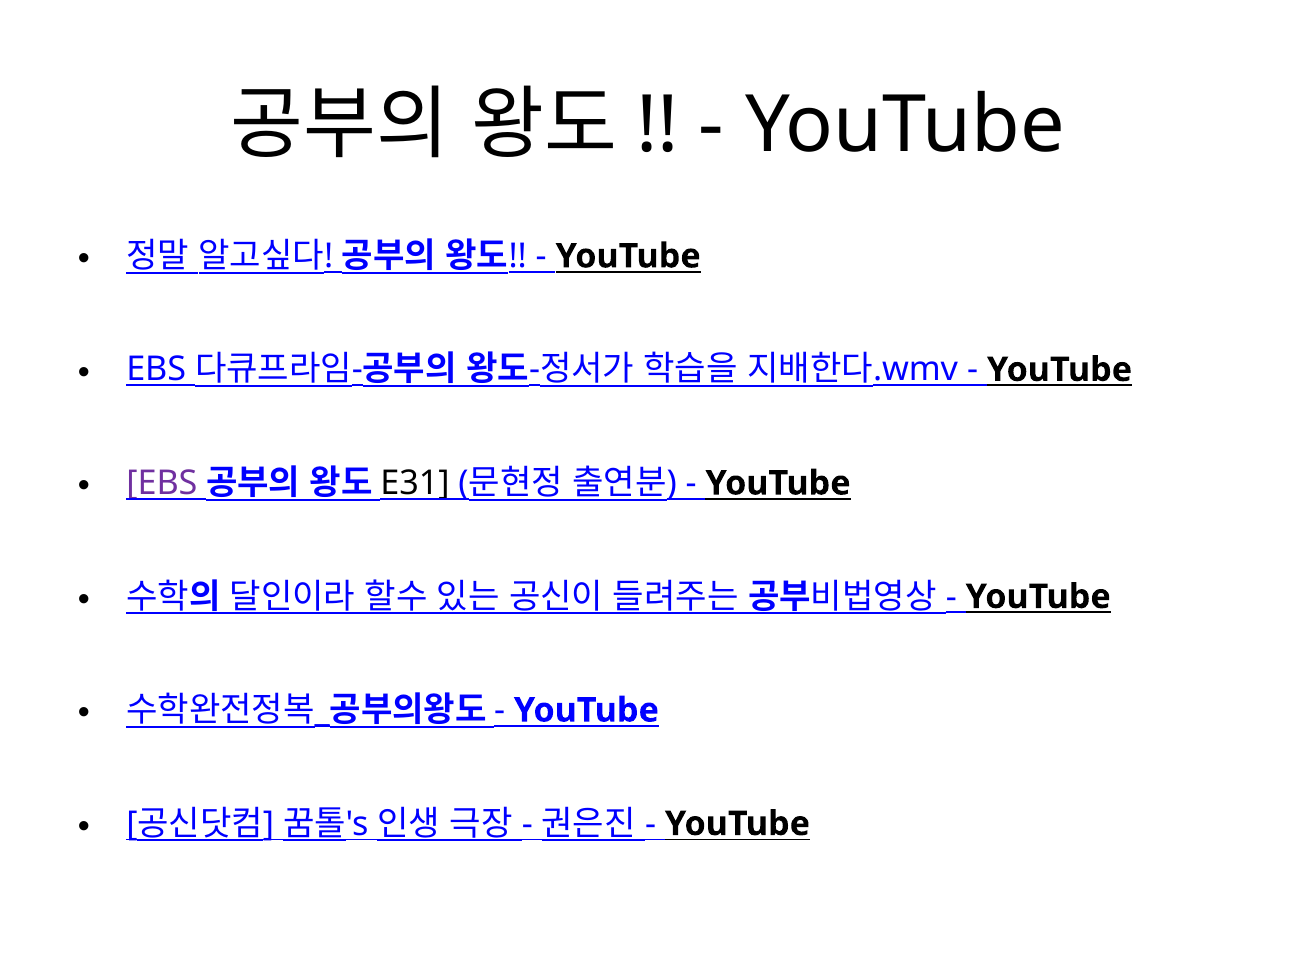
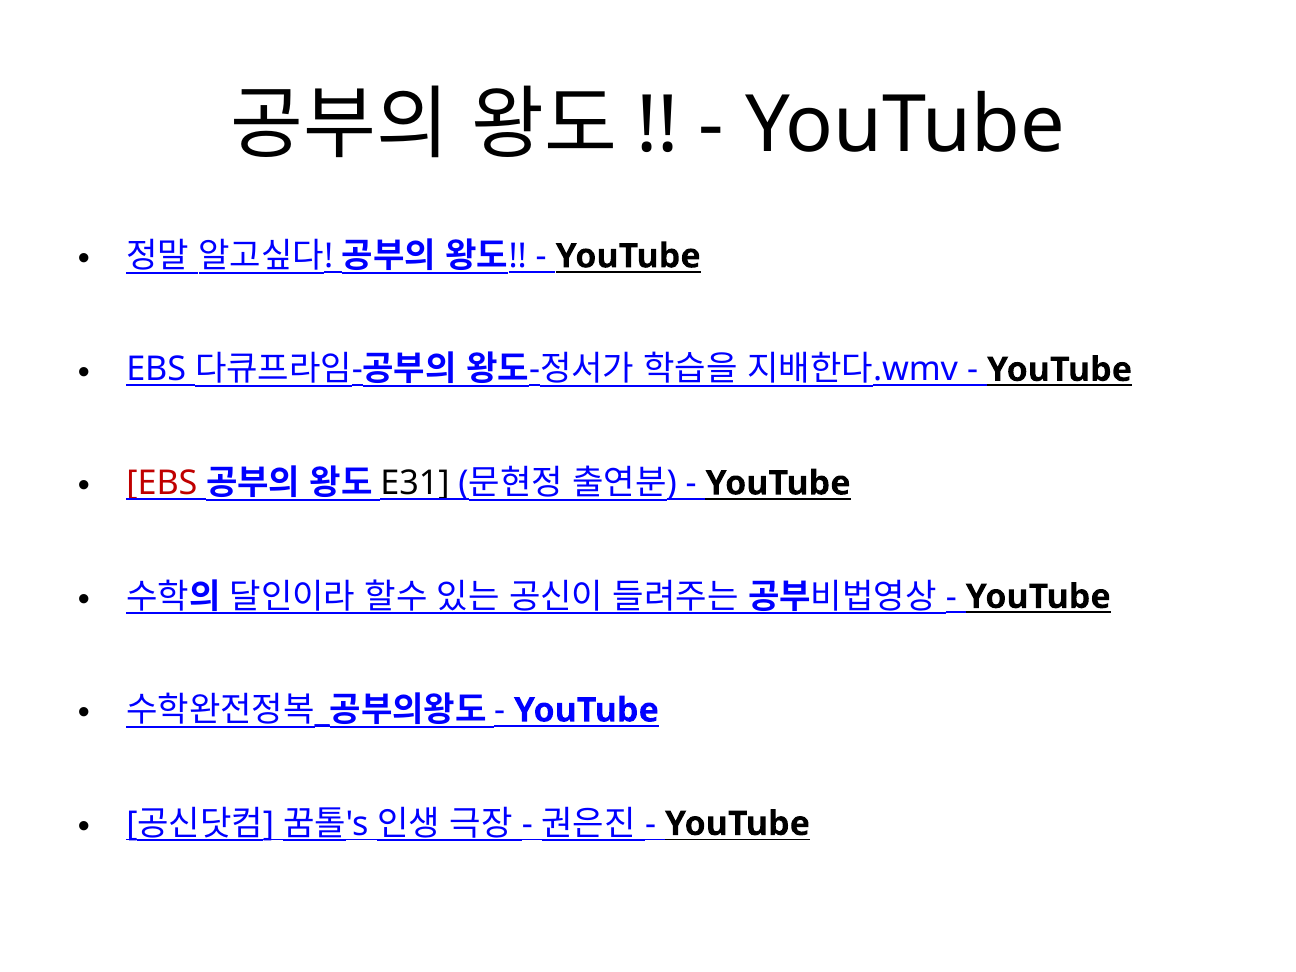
EBS colour: purple -> red (162, 483)
